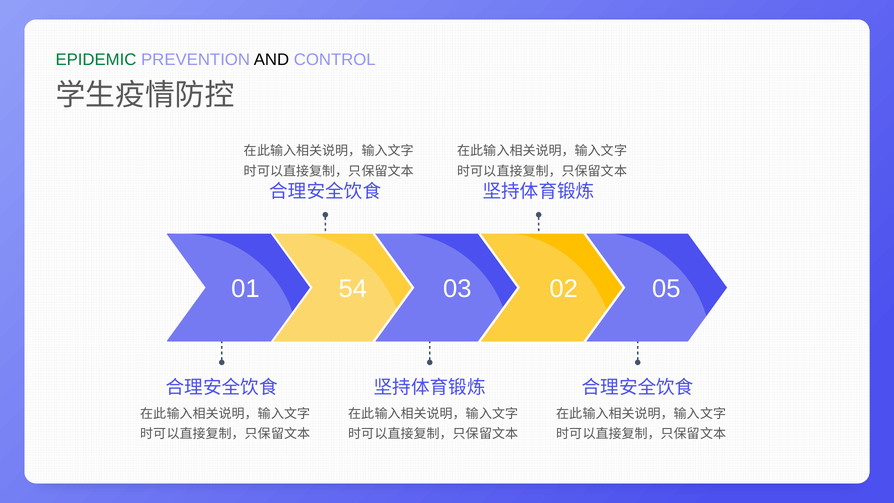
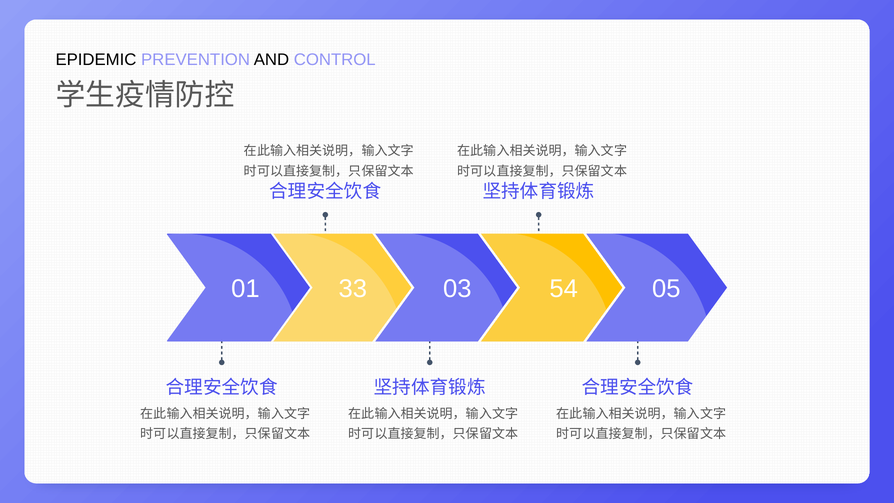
EPIDEMIC colour: green -> black (96, 60)
54: 54 -> 33 (353, 289)
02: 02 -> 54 (564, 289)
